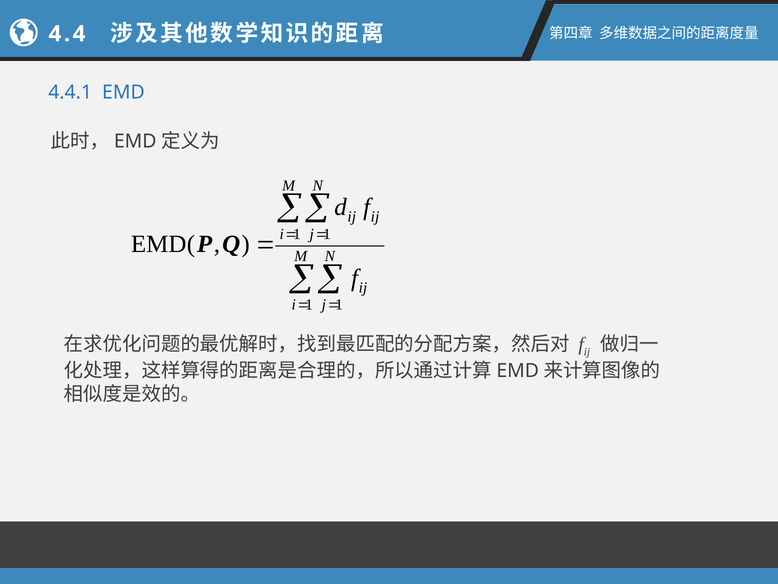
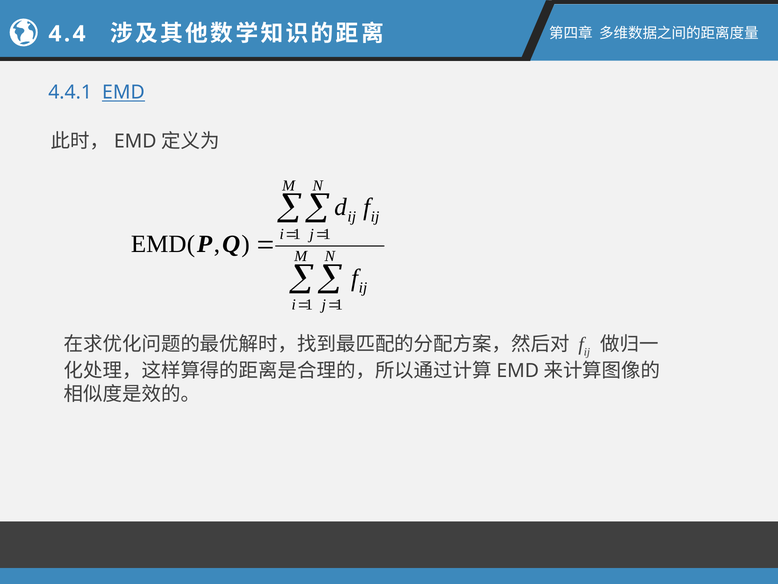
EMD underline: none -> present (123, 92)
